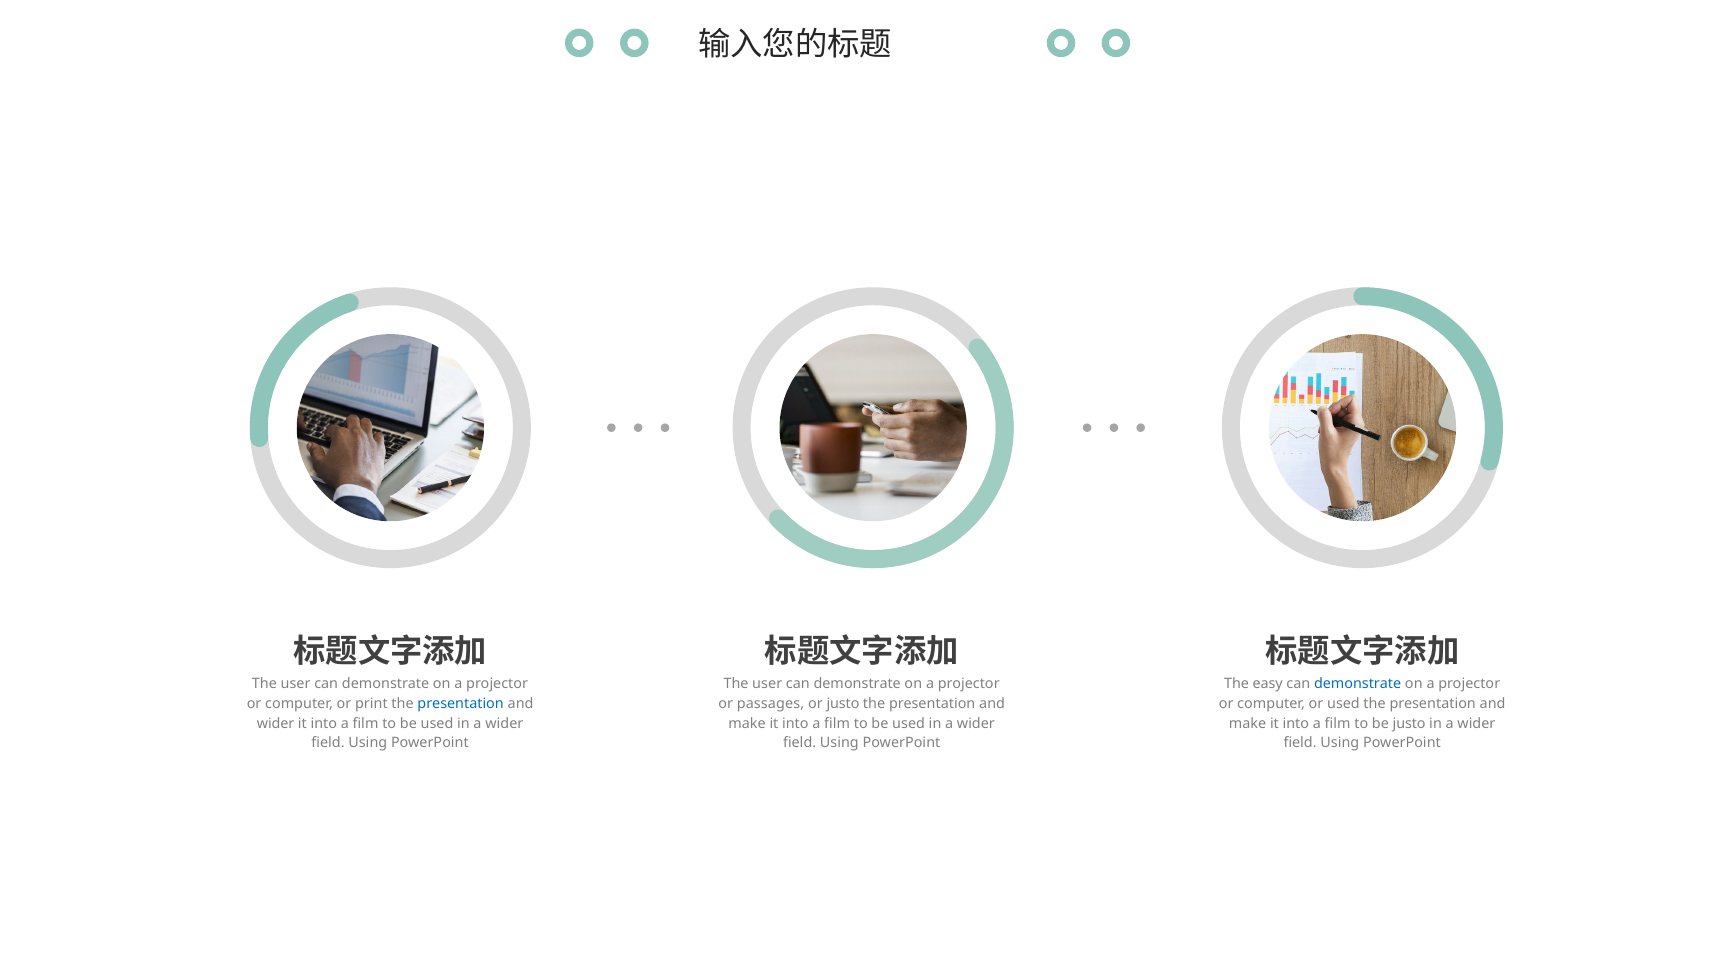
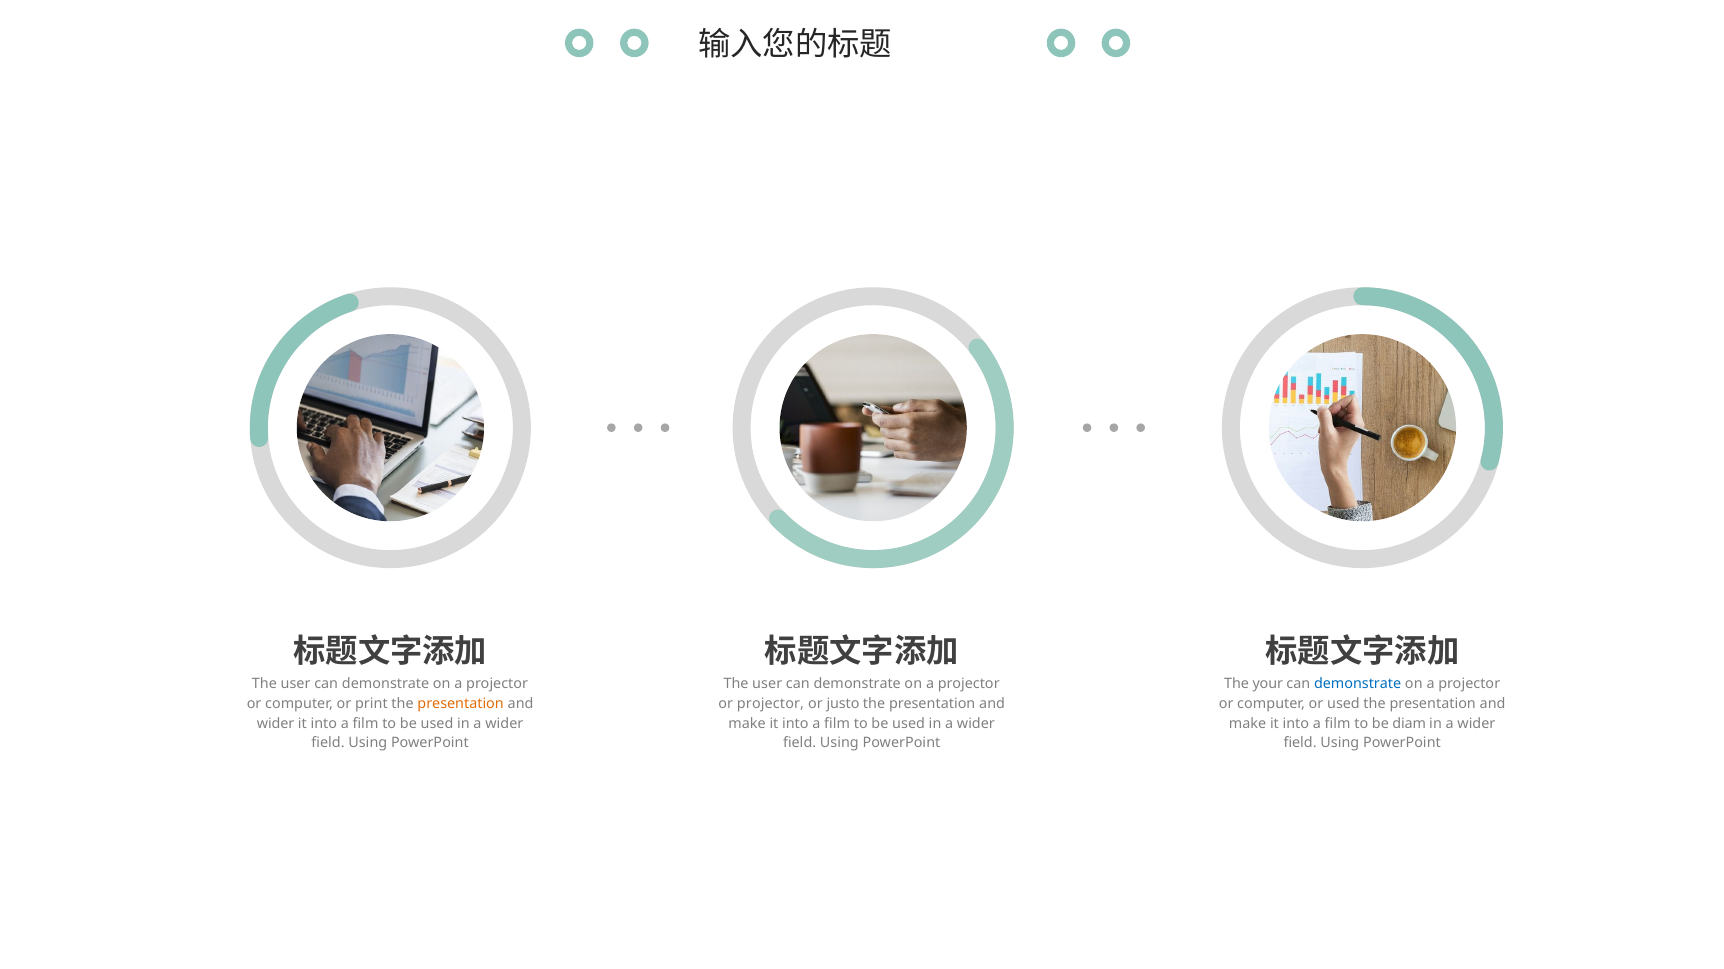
easy: easy -> your (1268, 685)
presentation colour: blue -> orange (461, 704)
or passages: passages -> projector (771, 704)
be justo: justo -> diam (1409, 724)
